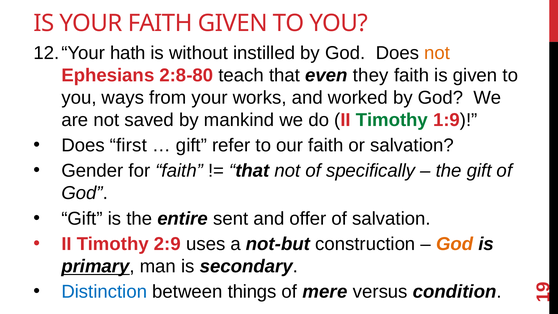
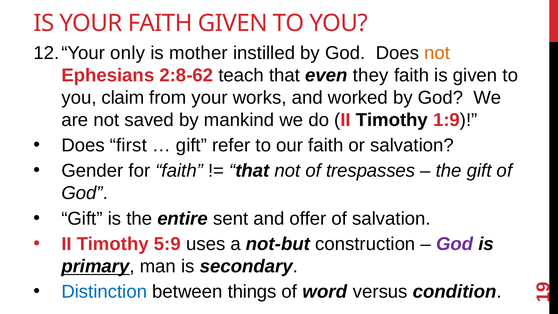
hath: hath -> only (128, 53)
without: without -> mother (198, 53)
2:8-80: 2:8-80 -> 2:8-62 (186, 75)
ways: ways -> claim (123, 98)
Timothy colour: green -> black (392, 120)
specifically: specifically -> trespasses (371, 171)
2:9: 2:9 -> 5:9 (167, 244)
God colour: orange -> purple (455, 244)
mere: mere -> word (325, 292)
